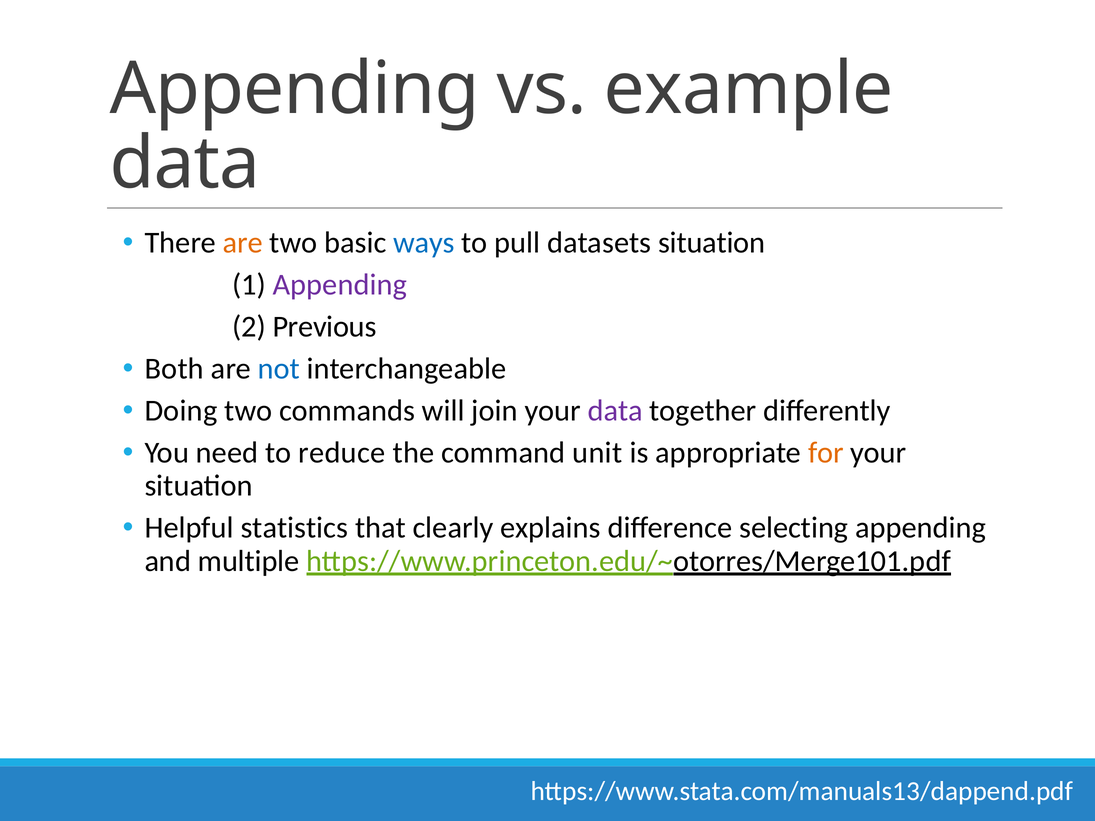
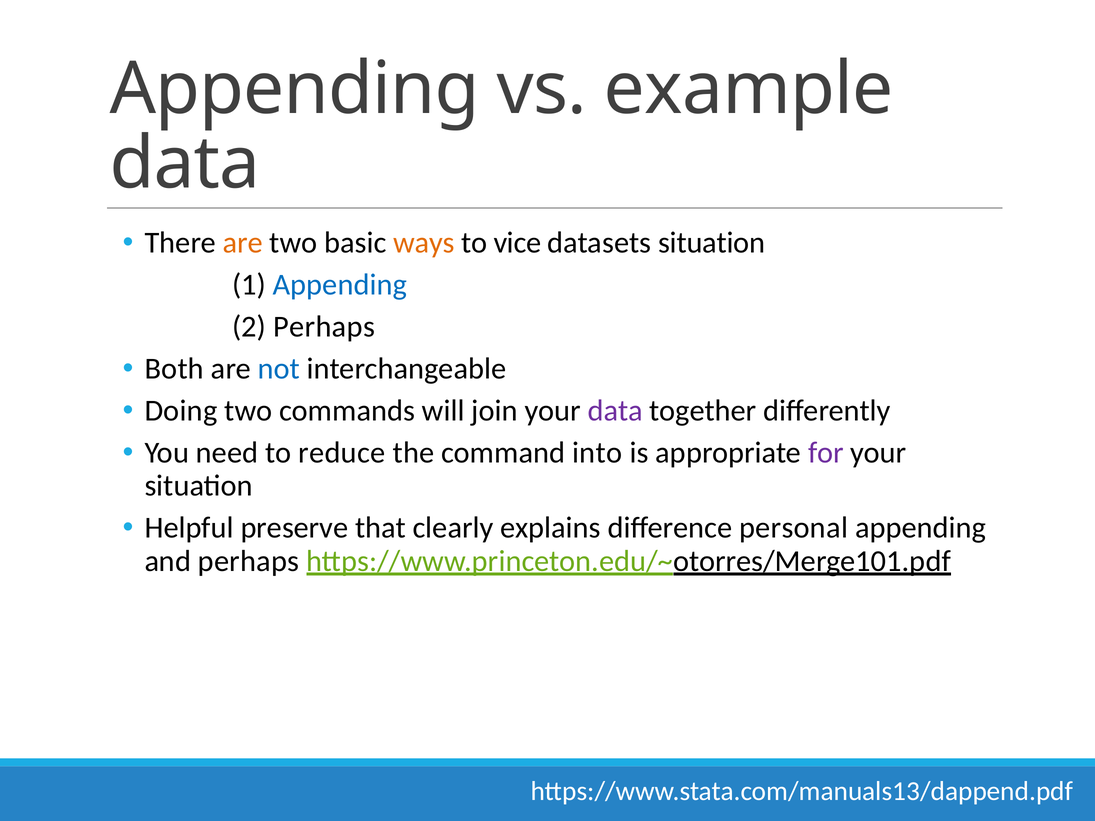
ways colour: blue -> orange (424, 243)
pull: pull -> vice (517, 243)
Appending colour: purple -> blue (340, 285)
2 Previous: Previous -> Perhaps (324, 327)
unit: unit -> into (597, 453)
for colour: orange -> purple (826, 453)
statistics: statistics -> preserve (294, 528)
selecting: selecting -> personal (794, 528)
and multiple: multiple -> perhaps (249, 561)
